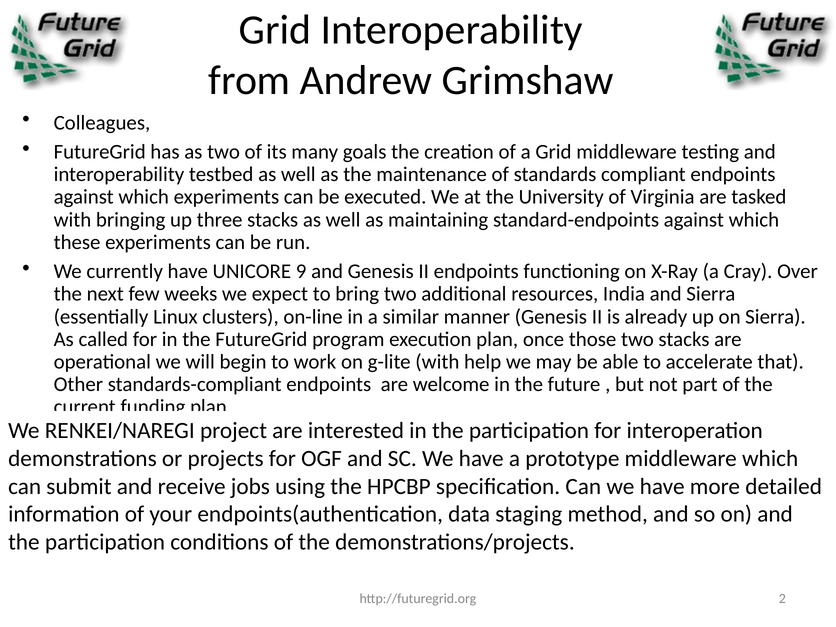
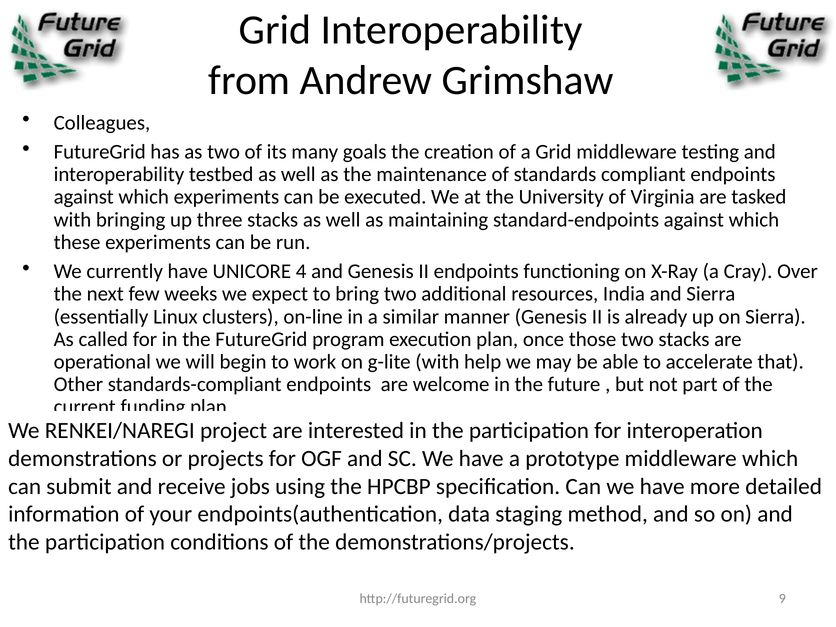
9: 9 -> 4 (301, 272)
2: 2 -> 9 (782, 599)
